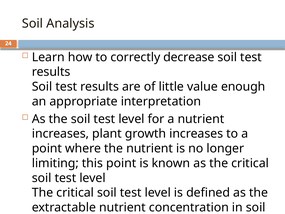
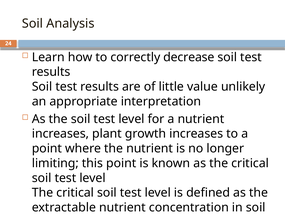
value enough: enough -> unlikely (243, 87)
